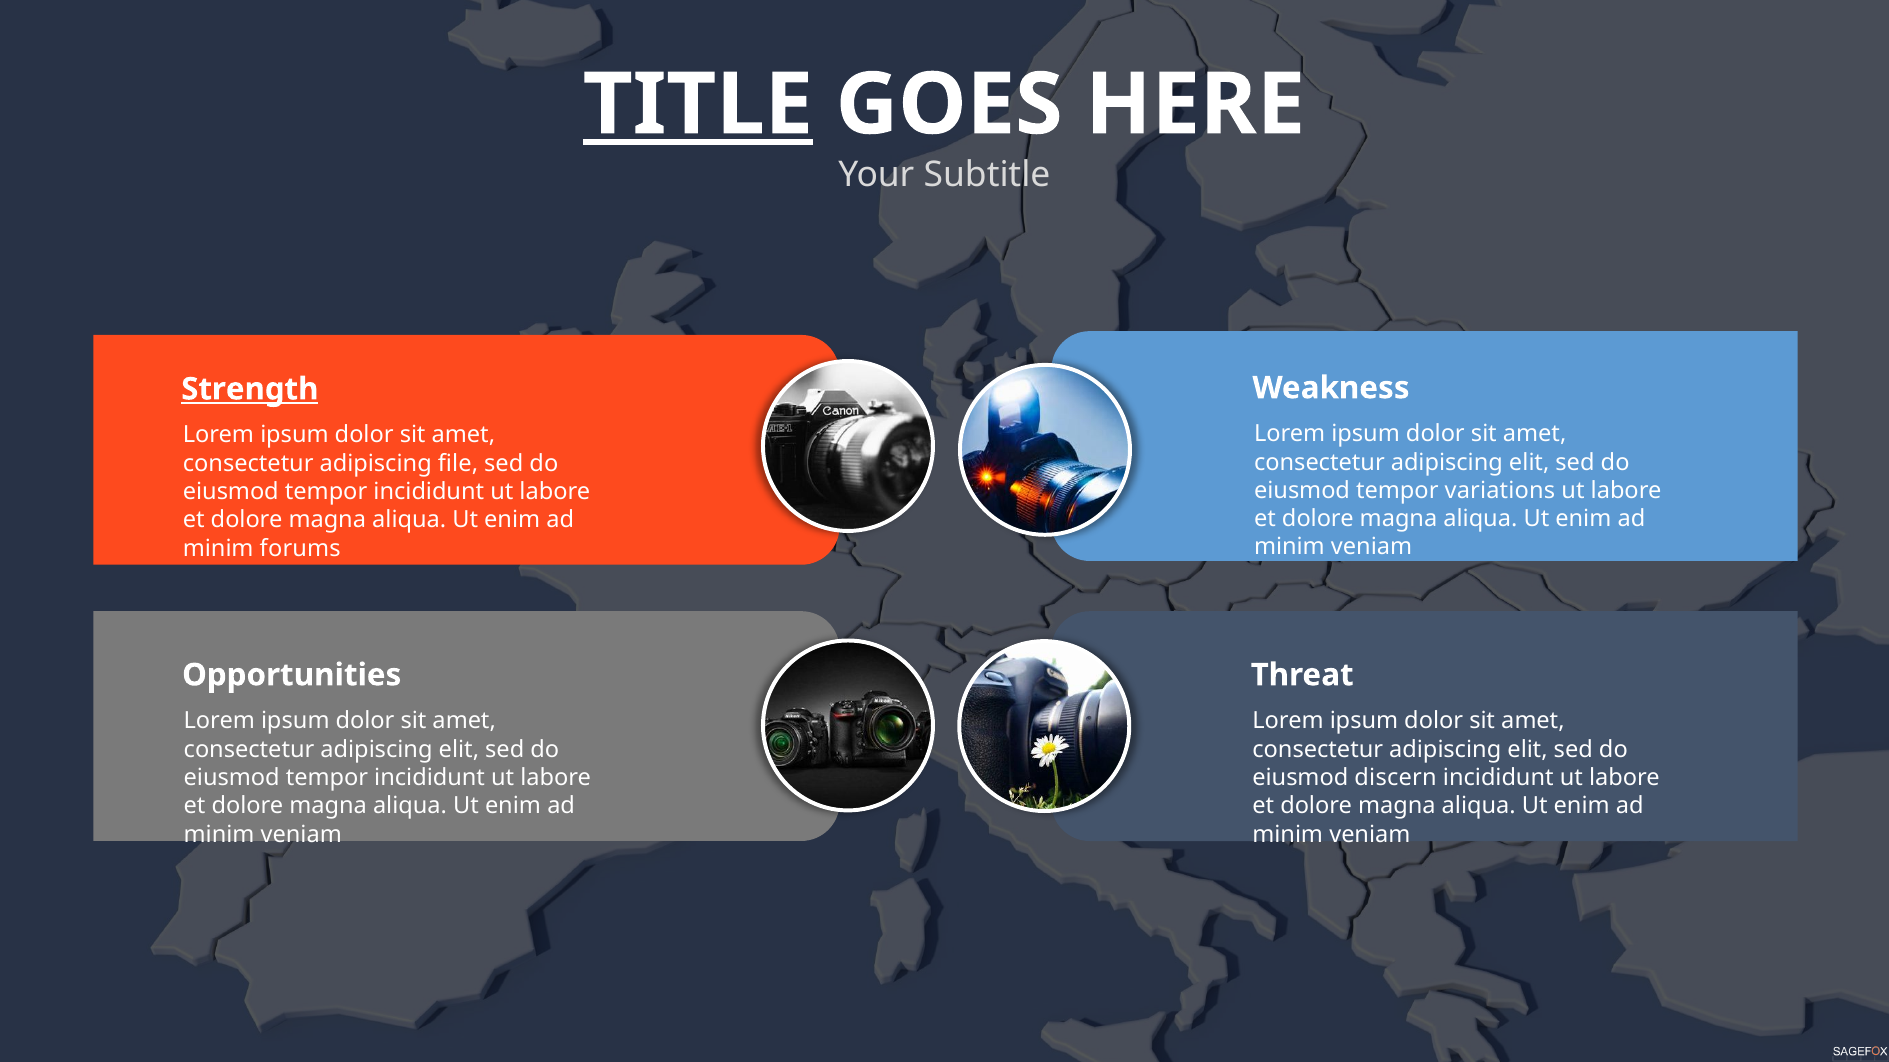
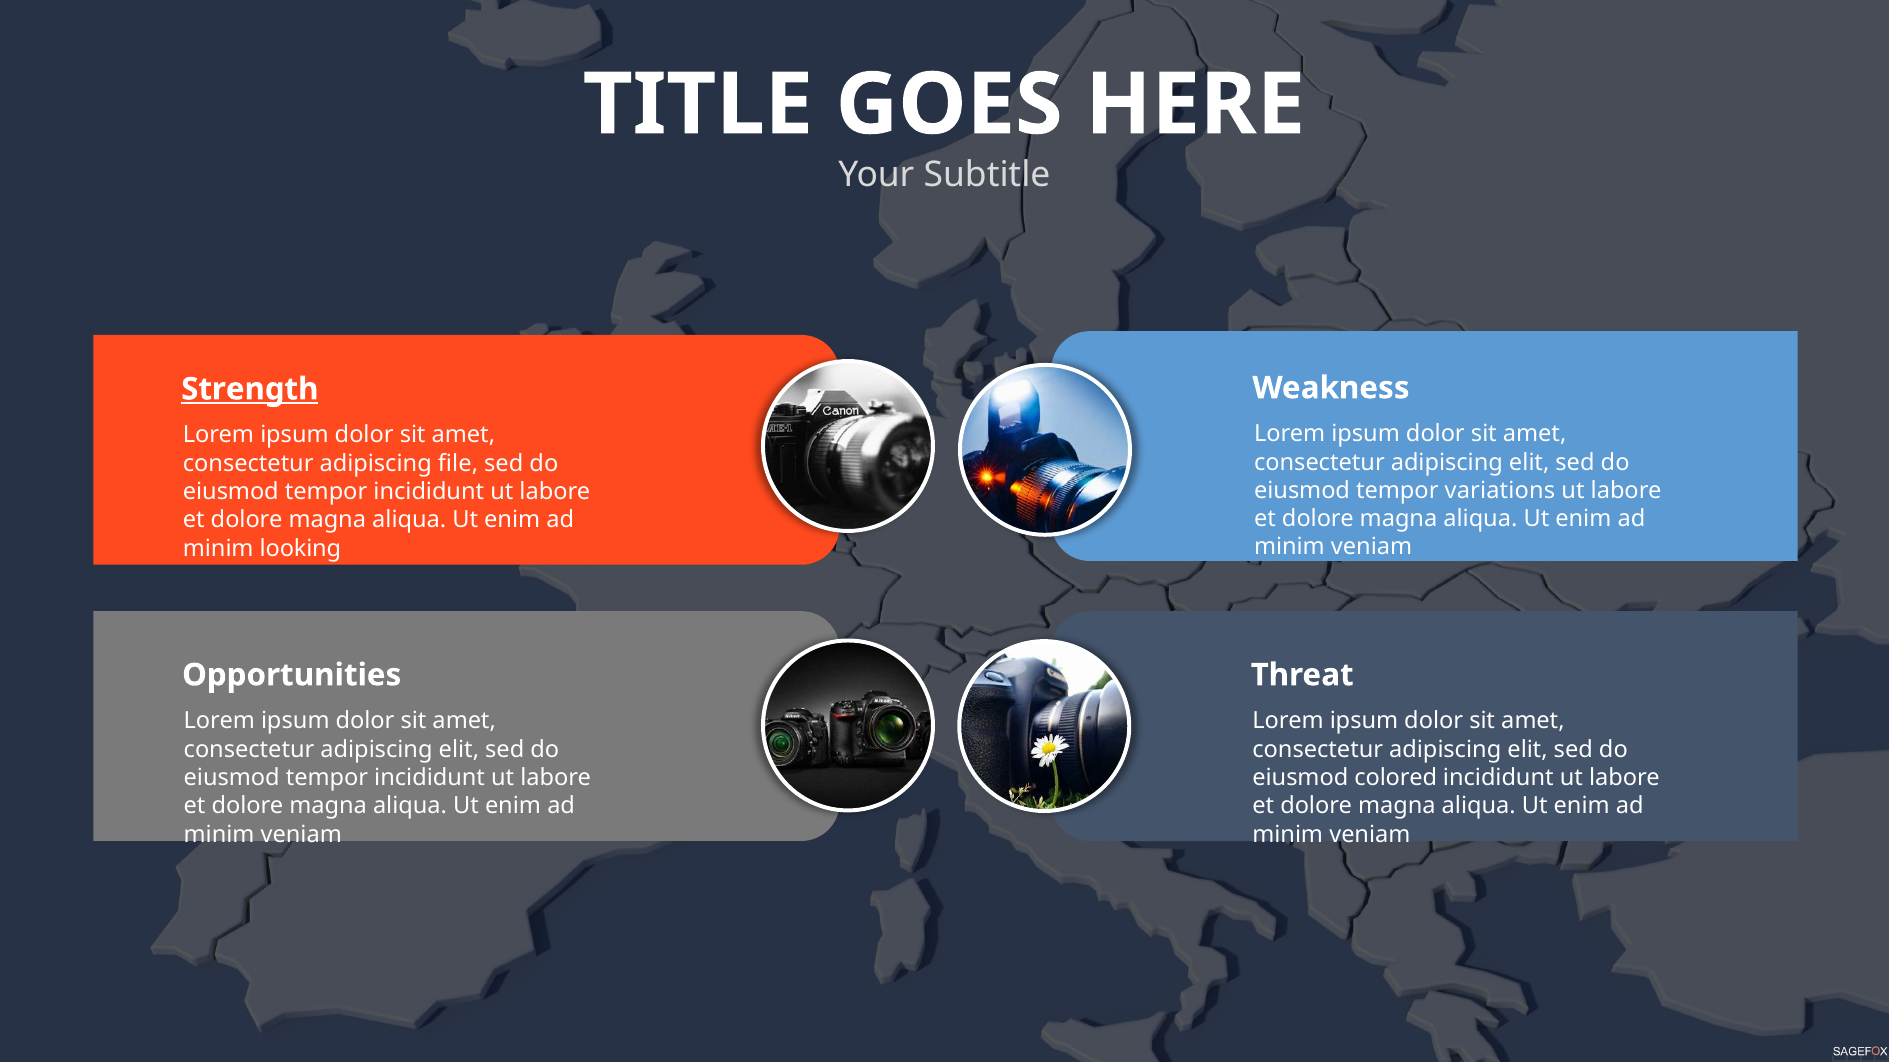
TITLE underline: present -> none (698, 105)
forums: forums -> looking (300, 549)
discern: discern -> colored (1396, 778)
